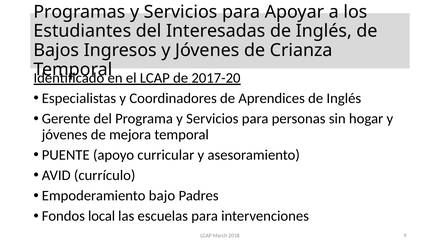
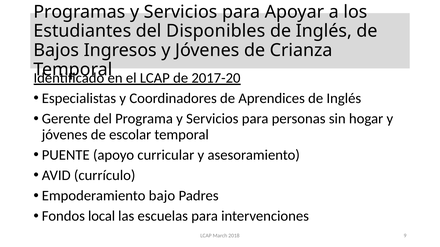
Interesadas: Interesadas -> Disponibles (216, 31)
mejora: mejora -> escolar (130, 135)
